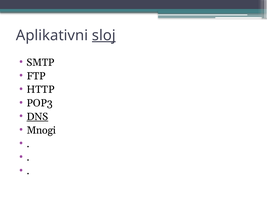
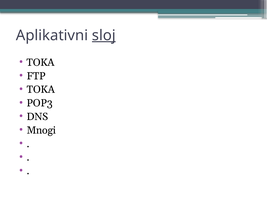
SMTP: SMTP -> TOKA (41, 63)
HTTP: HTTP -> TOKA (41, 90)
DNS underline: present -> none (37, 117)
